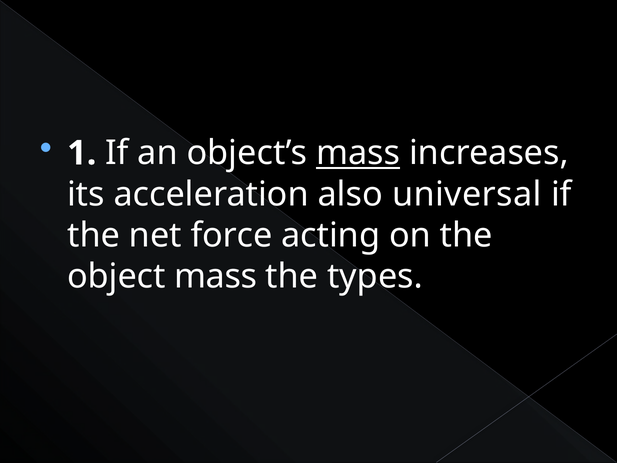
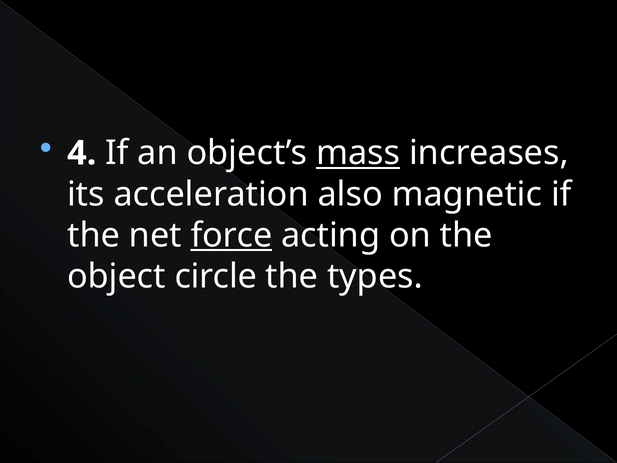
1: 1 -> 4 (82, 153)
universal: universal -> magnetic (467, 194)
force underline: none -> present (231, 235)
object mass: mass -> circle (216, 276)
